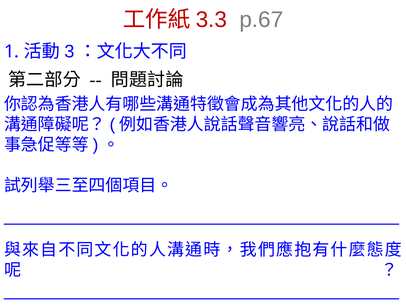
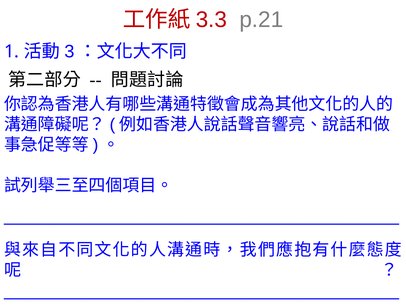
p.67: p.67 -> p.21 (261, 20)
